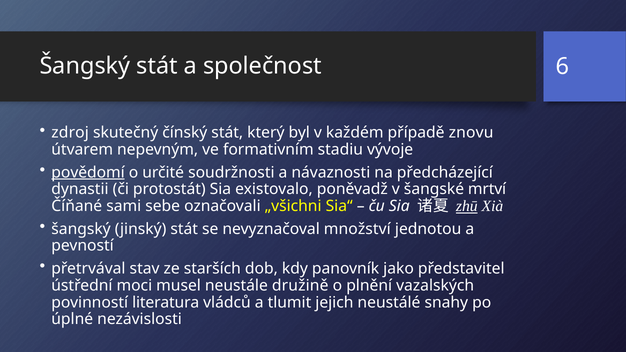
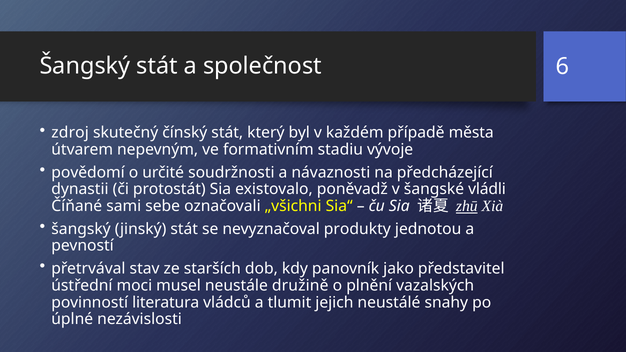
znovu: znovu -> města (471, 133)
povědomí underline: present -> none (88, 172)
mrtví: mrtví -> vládli (487, 189)
množství: množství -> produkty (357, 229)
